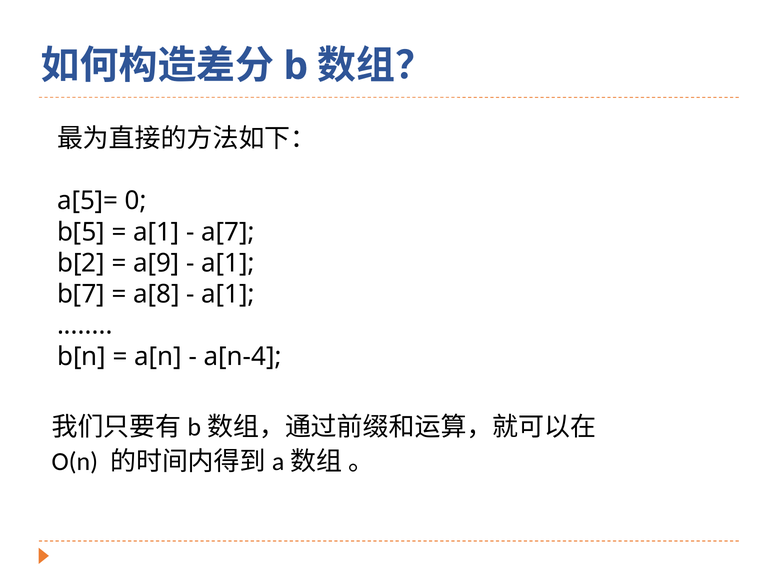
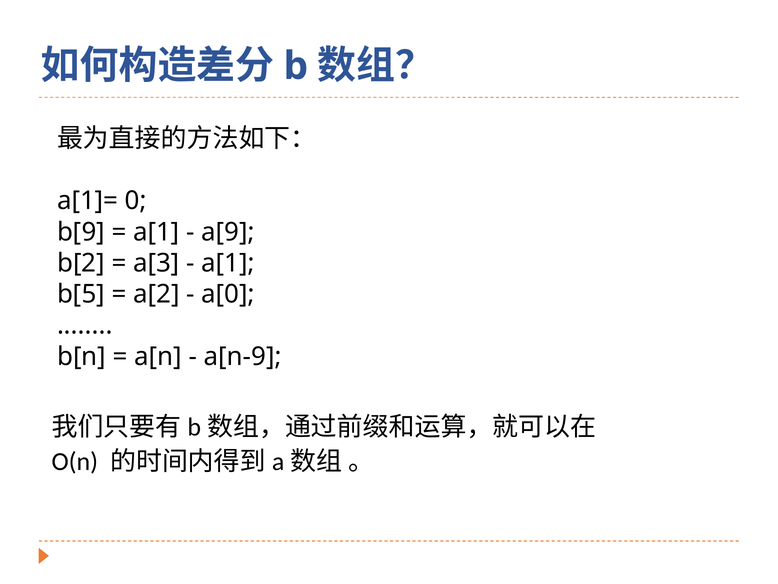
a[5]=: a[5]= -> a[1]= (88, 201)
b[5: b[5 -> b[9 (81, 232)
a[7: a[7 -> a[9 (228, 232)
a[9: a[9 -> a[3 (156, 263)
b[7: b[7 -> b[5 (81, 294)
a[8: a[8 -> a[2 (156, 294)
a[1: a[1 -> a[0 (228, 294)
a[n-4: a[n-4 -> a[n-9 (243, 356)
